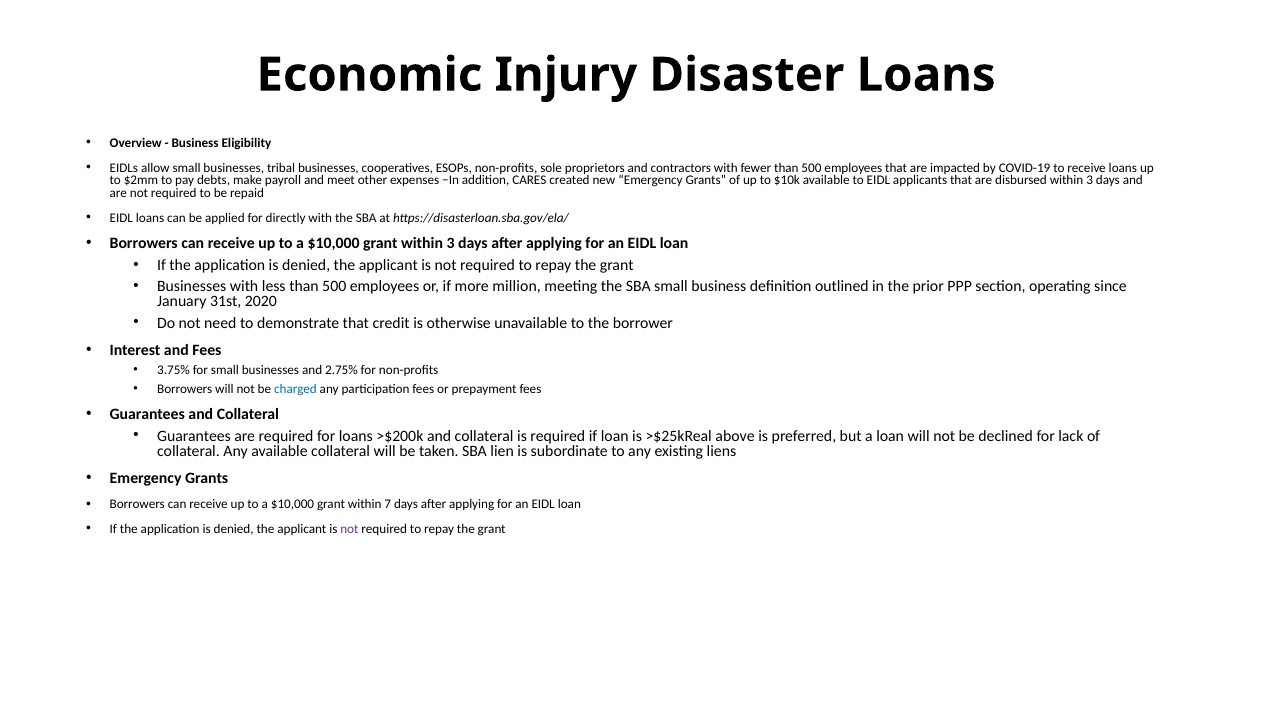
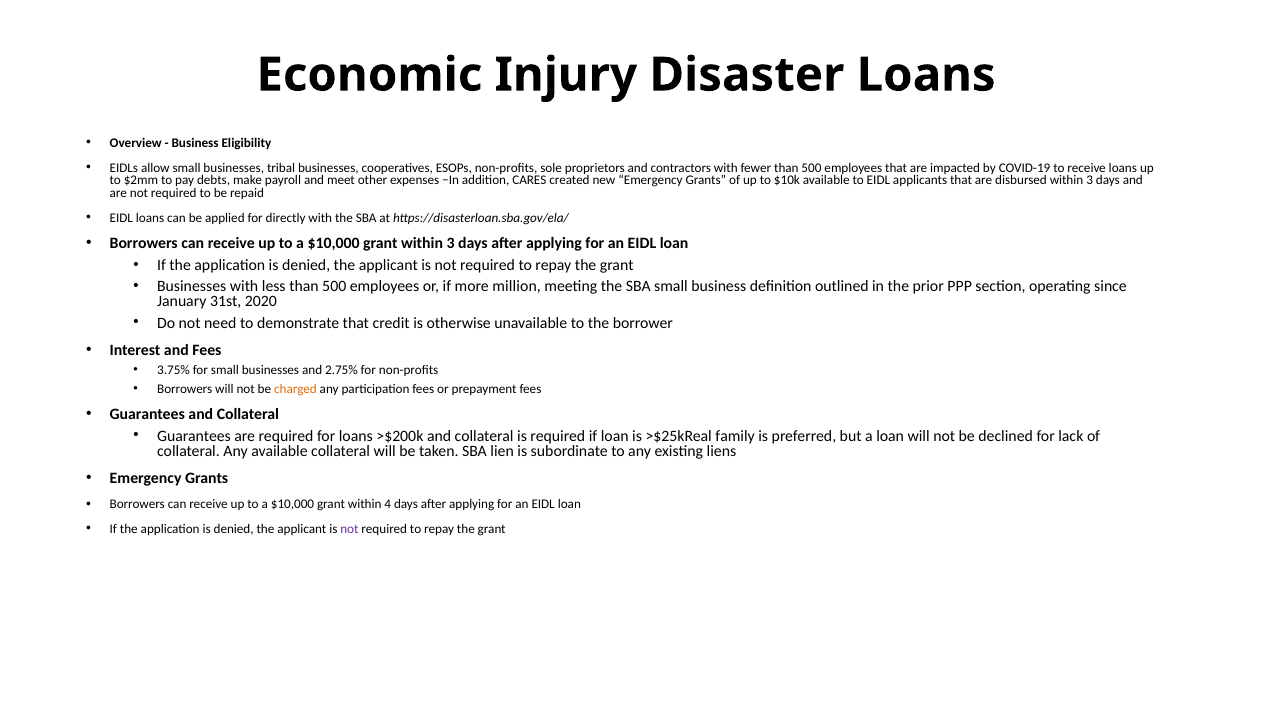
charged colour: blue -> orange (296, 389)
above: above -> family (735, 436)
7: 7 -> 4 (388, 505)
